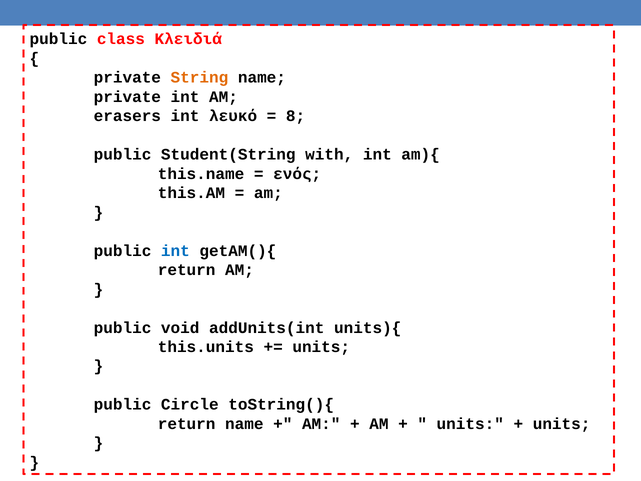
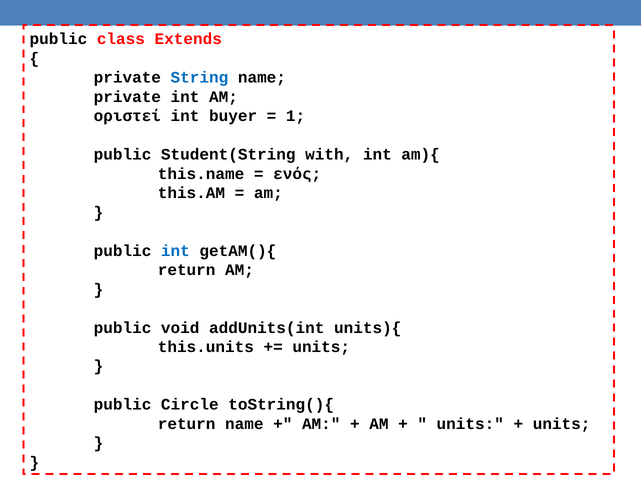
Κλειδιά: Κλειδιά -> Extends (188, 39)
String colour: orange -> blue (199, 78)
erasers: erasers -> οριστεί (127, 116)
λευκό: λευκό -> buyer (233, 116)
8: 8 -> 1 (296, 116)
